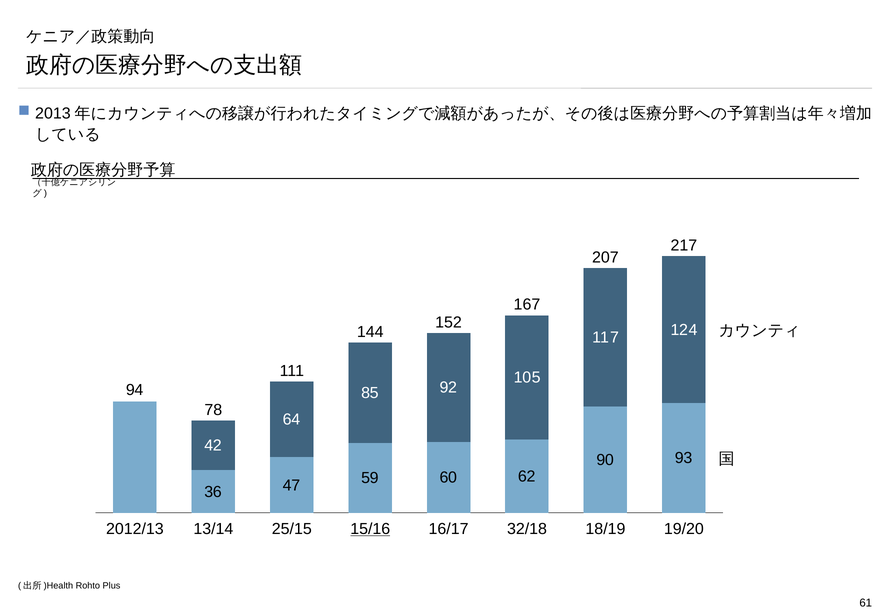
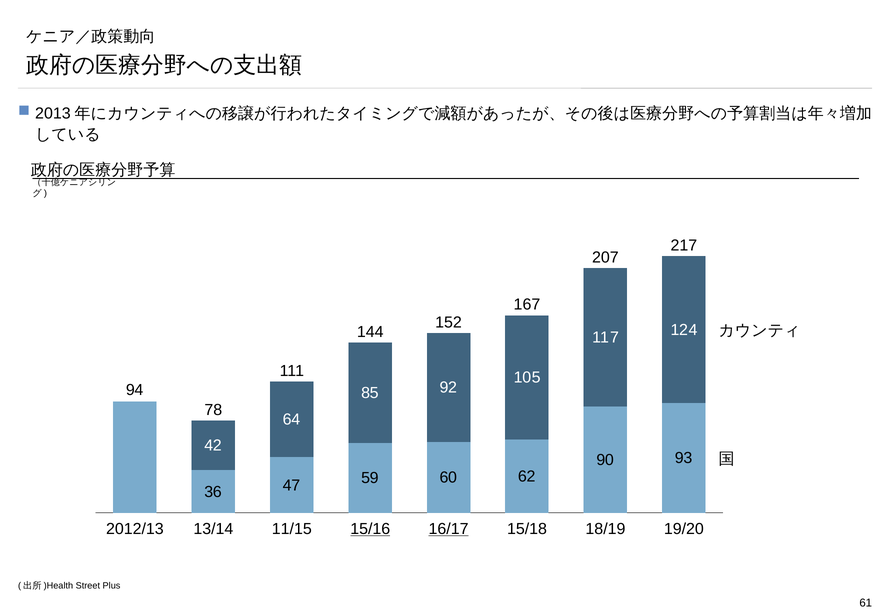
25/15: 25/15 -> 11/15 (292, 529)
16/17 underline: none -> present (449, 529)
32/18: 32/18 -> 15/18 (527, 529)
Rohto: Rohto -> Street (88, 586)
